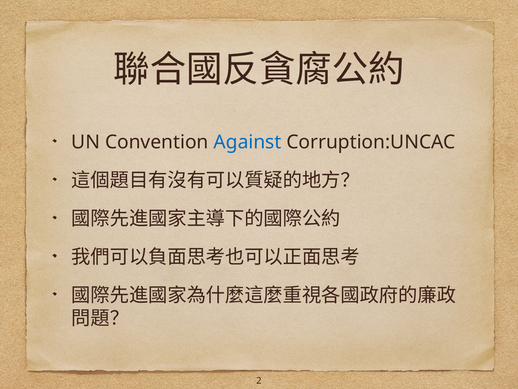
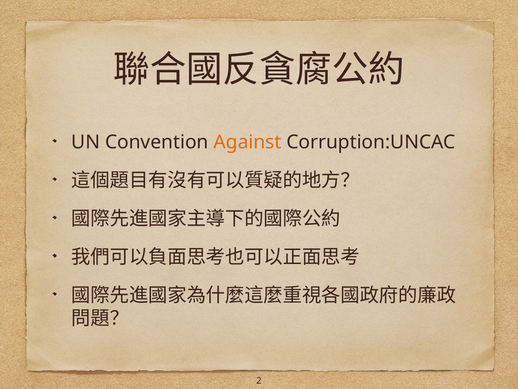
Against colour: blue -> orange (248, 142)
